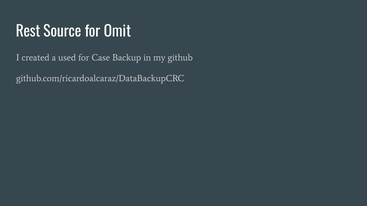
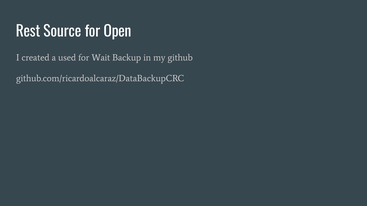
Omit: Omit -> Open (118, 32)
Case: Case -> Wait (101, 58)
